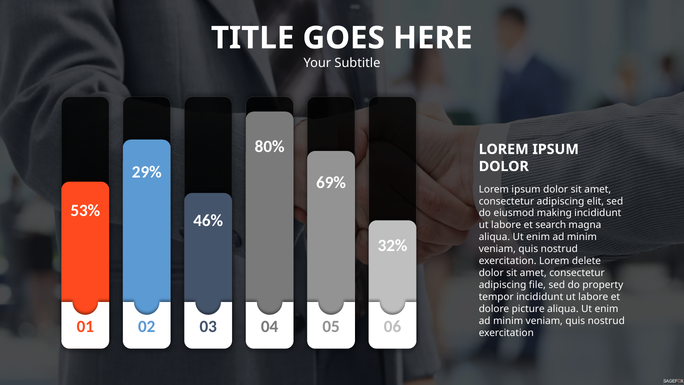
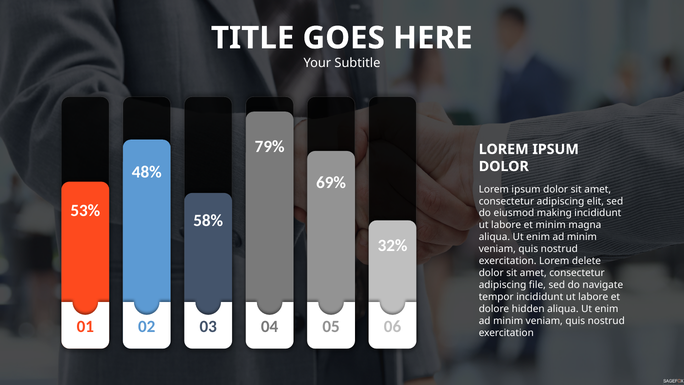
80%: 80% -> 79% (270, 146)
29%: 29% -> 48% (147, 172)
46%: 46% -> 58% (208, 221)
et search: search -> minim (551, 225)
property: property -> navigate (603, 285)
picture: picture -> hidden (528, 309)
